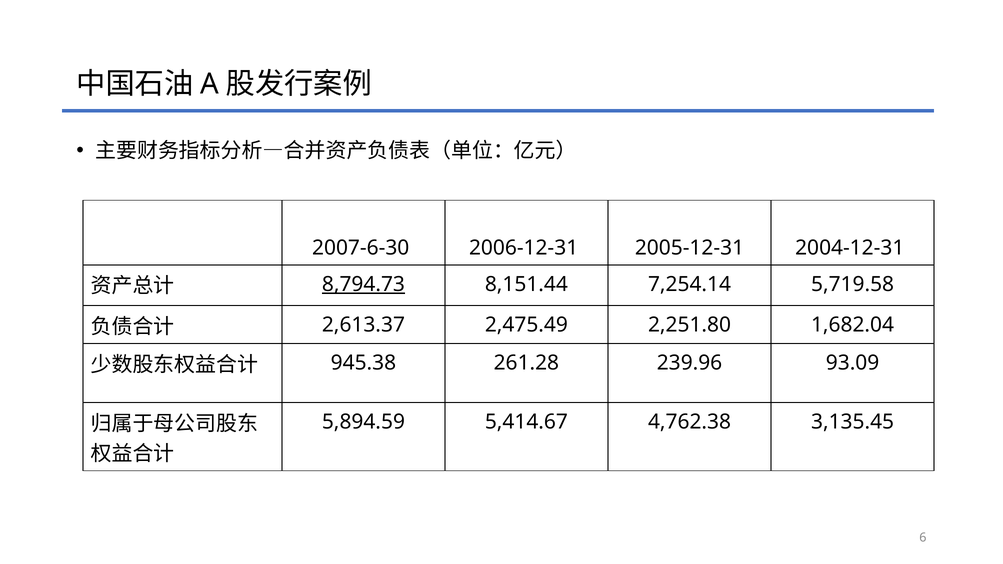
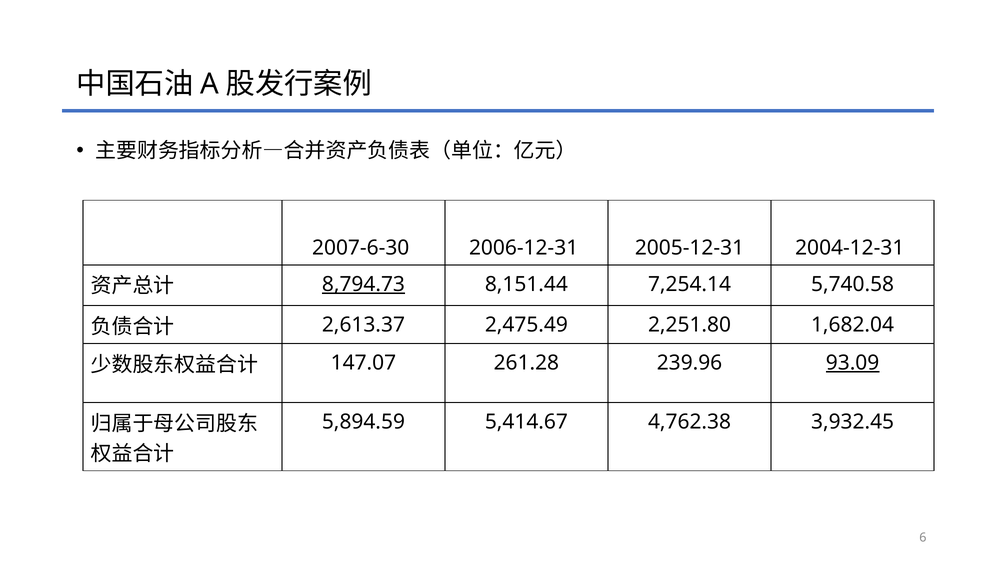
5,719.58: 5,719.58 -> 5,740.58 (853, 284)
945.38: 945.38 -> 147.07 (363, 363)
93.09 underline: none -> present (853, 363)
3,135.45: 3,135.45 -> 3,932.45 (853, 422)
